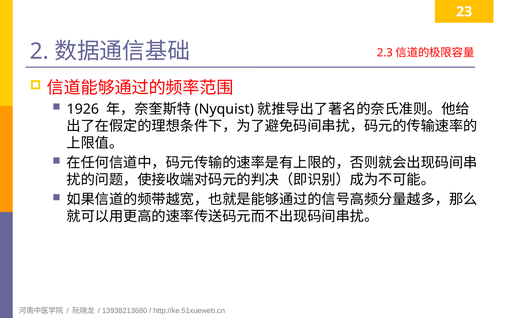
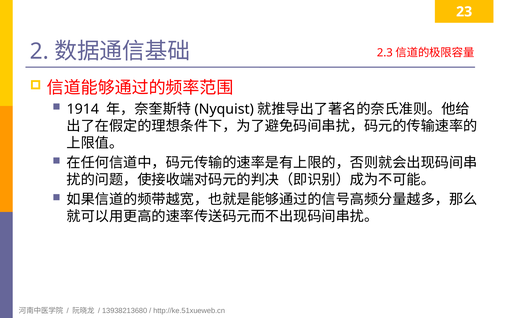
1926: 1926 -> 1914 (83, 109)
